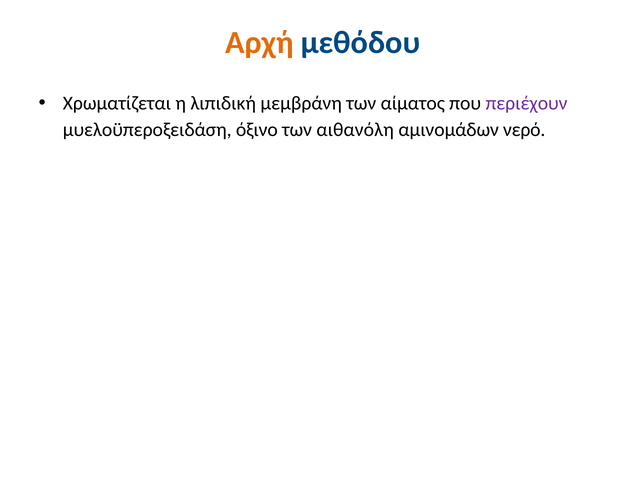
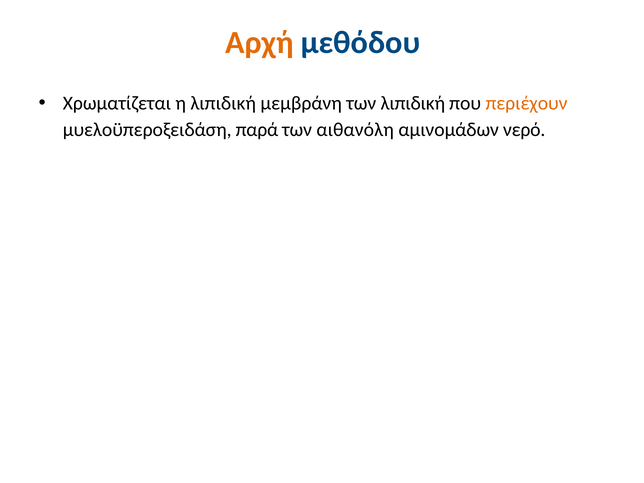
των αίματος: αίματος -> λιπιδική (413, 103)
περιέχουν colour: purple -> orange (527, 103)
όξινο: όξινο -> παρά (257, 130)
